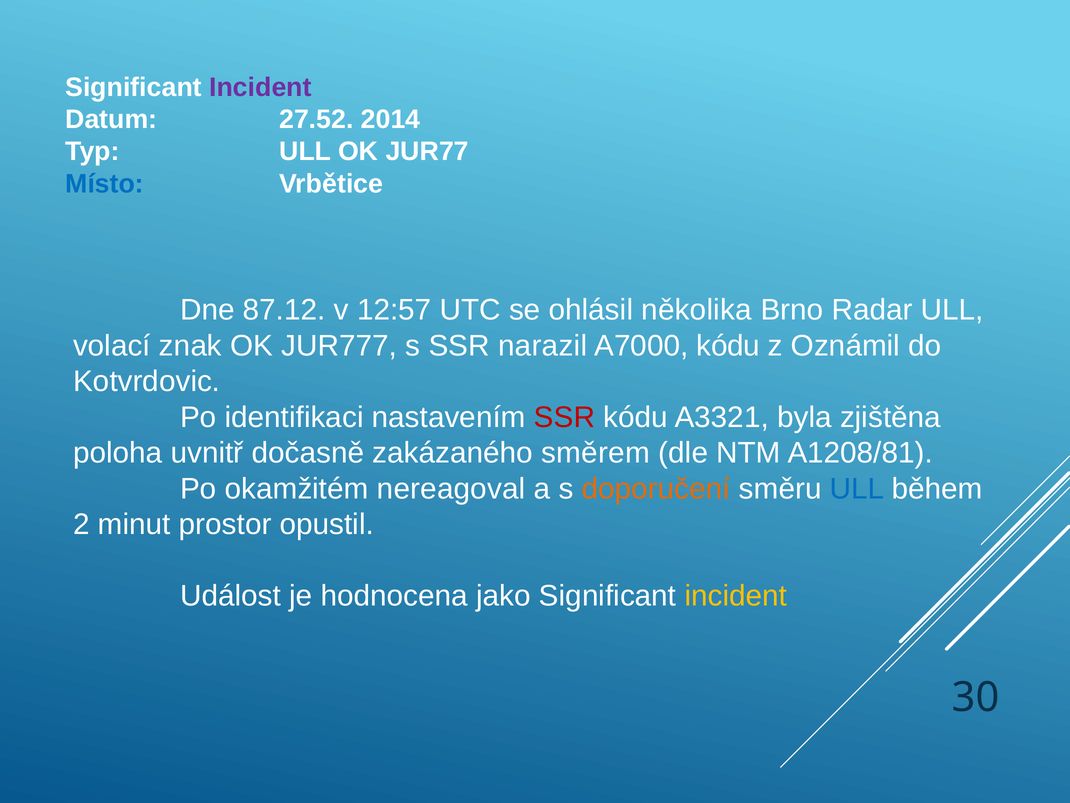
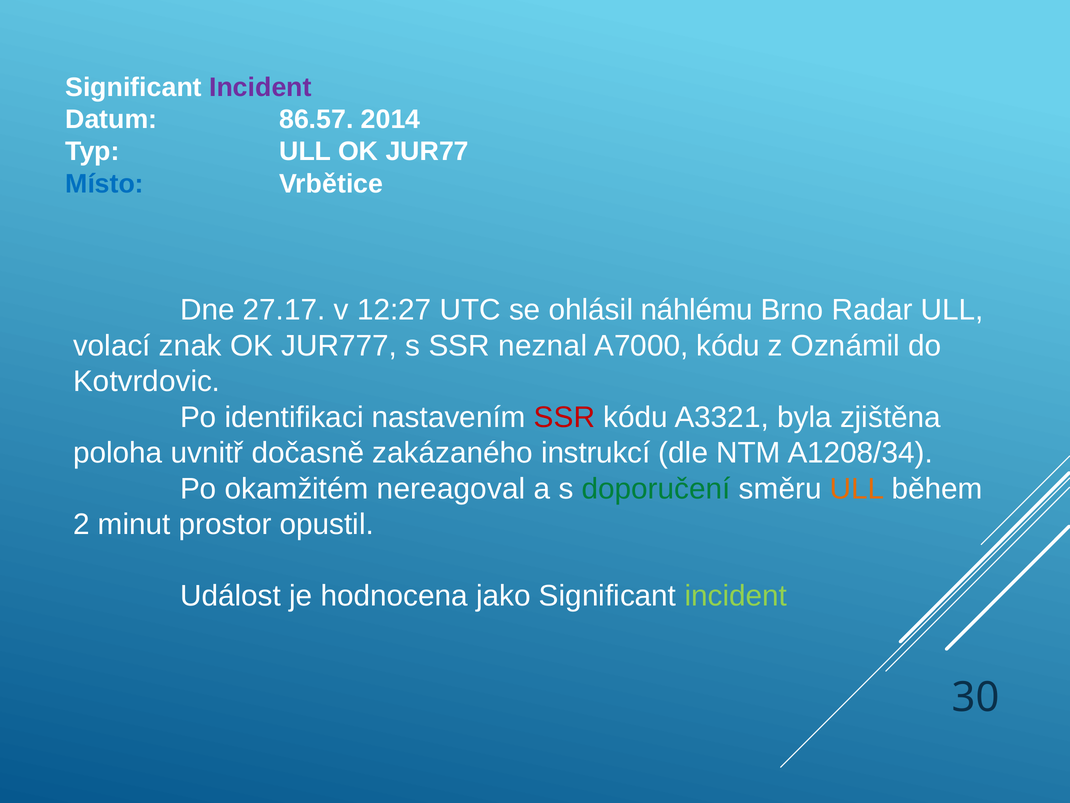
27.52: 27.52 -> 86.57 (316, 119)
87.12: 87.12 -> 27.17 (284, 310)
12:57: 12:57 -> 12:27 (394, 310)
několika: několika -> náhlému (697, 310)
narazil: narazil -> neznal (543, 346)
směrem: směrem -> instrukcí (596, 453)
A1208/81: A1208/81 -> A1208/34 (860, 453)
doporučení colour: orange -> green (656, 489)
ULL colour: blue -> orange (857, 489)
incident colour: yellow -> light green (736, 596)
